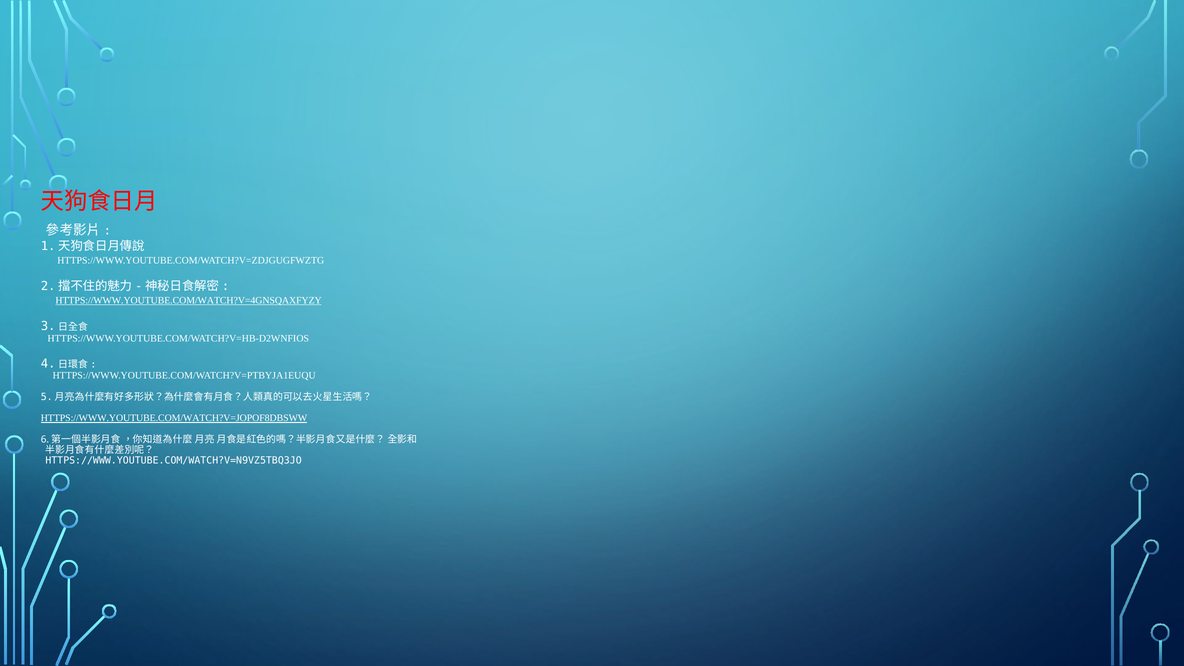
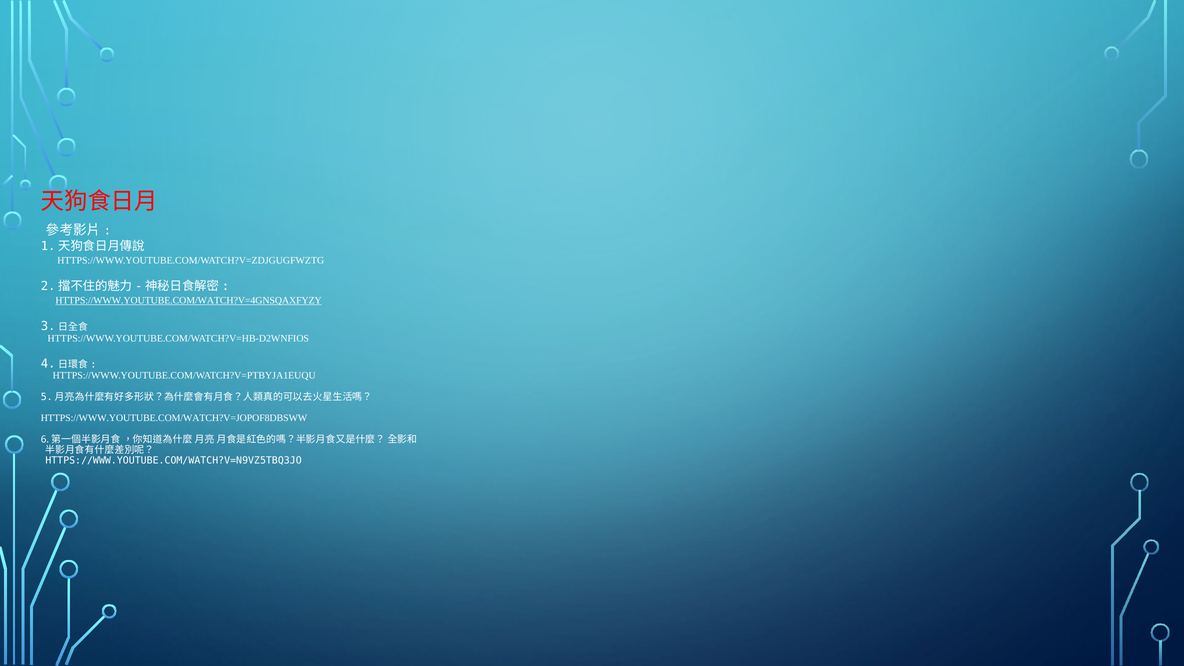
HTTPS://WWW.YOUTUBE.COM/WATCH?V=JOPOF8DBSWW underline: present -> none (174, 418)
